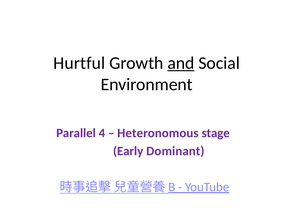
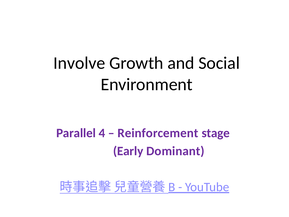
Hurtful: Hurtful -> Involve (79, 63)
and underline: present -> none (181, 63)
Heteronomous: Heteronomous -> Reinforcement (158, 133)
